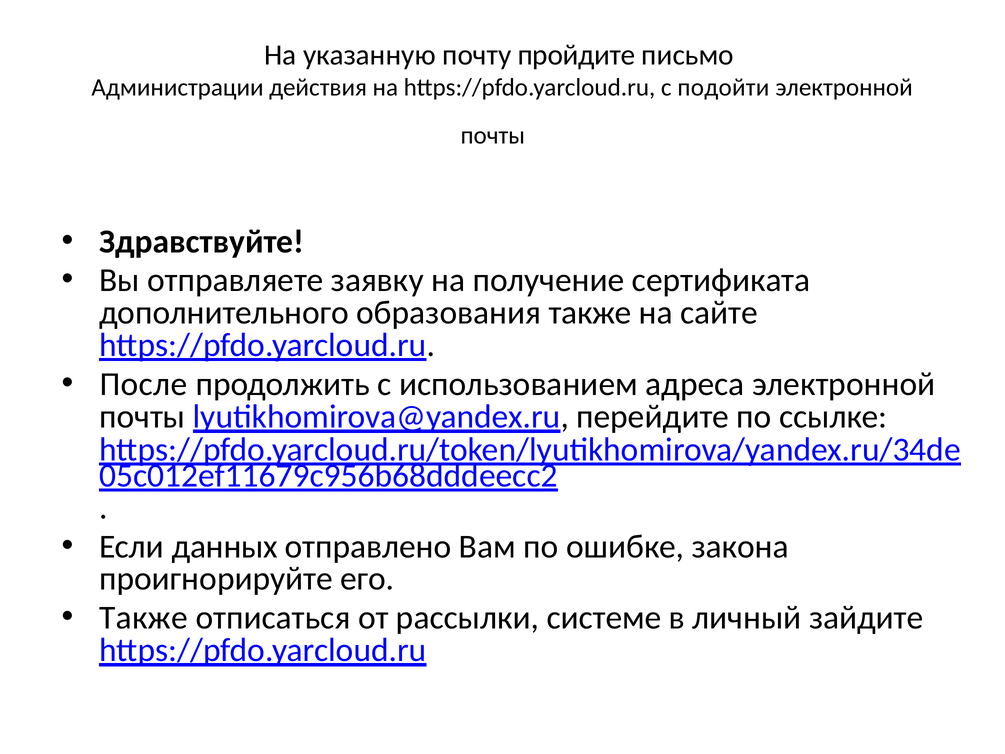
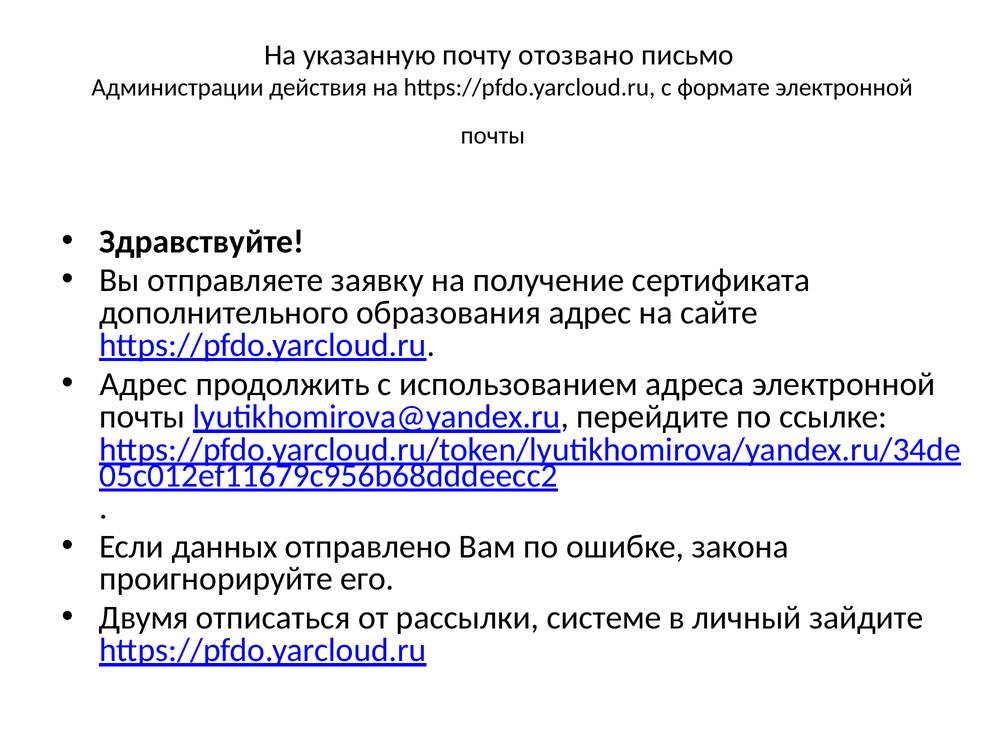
пройдите: пройдите -> отозвано (576, 55)
подойти: подойти -> формате (724, 87)
образования также: также -> адрес (590, 312)
После: После -> Адрес (144, 384)
Также: Также -> Двумя (144, 618)
